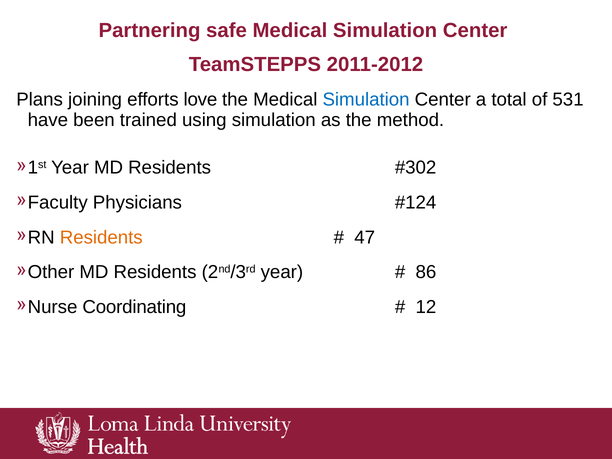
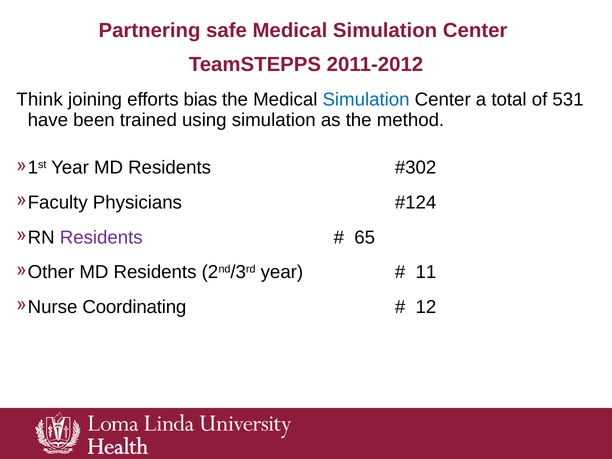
Plans: Plans -> Think (40, 100)
love: love -> bias (200, 100)
Residents colour: orange -> purple (101, 237)
47: 47 -> 65 (365, 237)
86: 86 -> 11 (426, 272)
